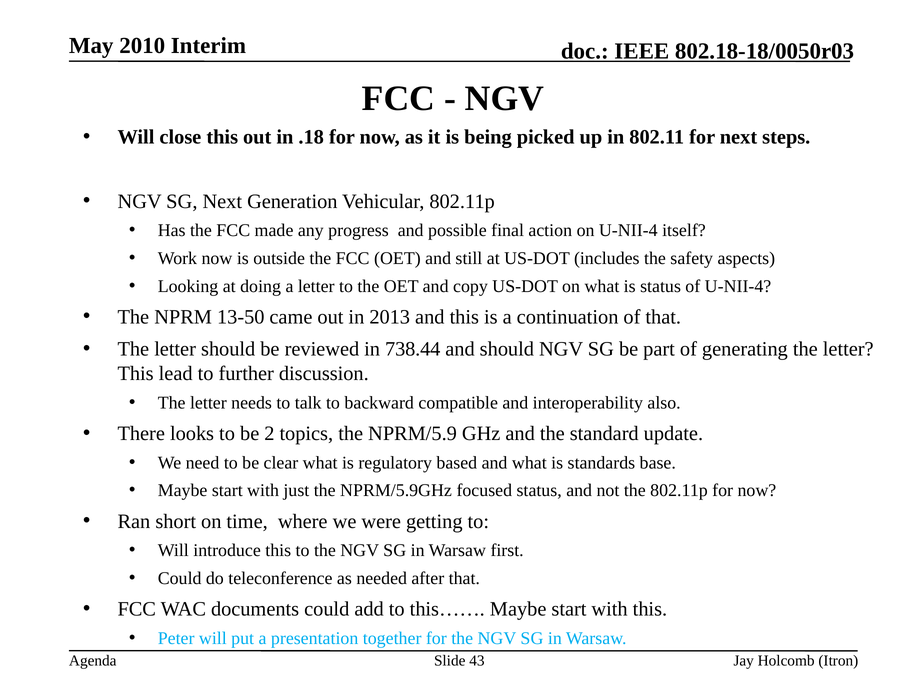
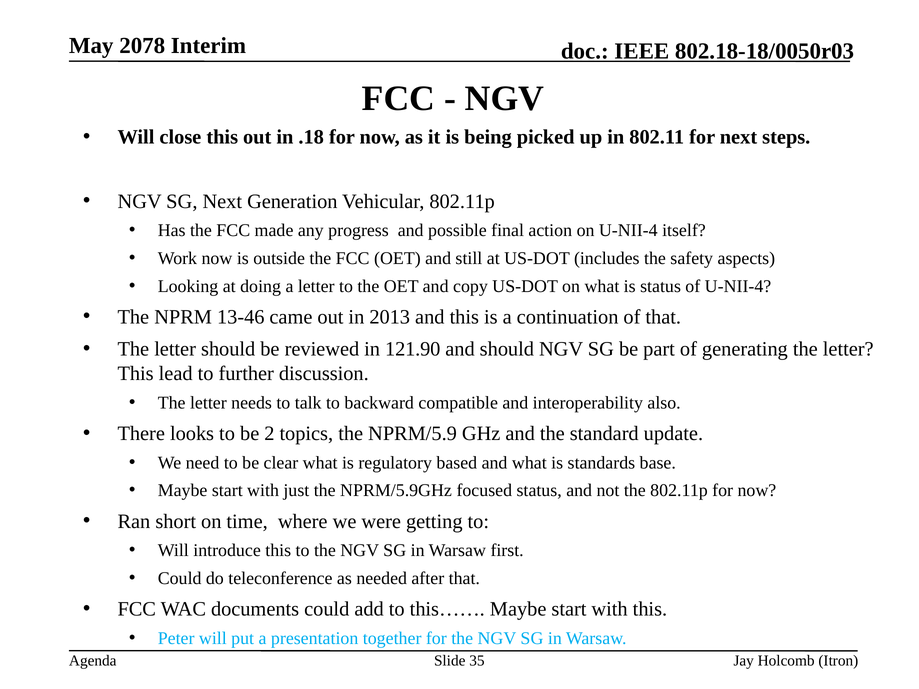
2010: 2010 -> 2078 (142, 46)
13-50: 13-50 -> 13-46 (241, 317)
738.44: 738.44 -> 121.90 (413, 349)
43: 43 -> 35 (477, 661)
